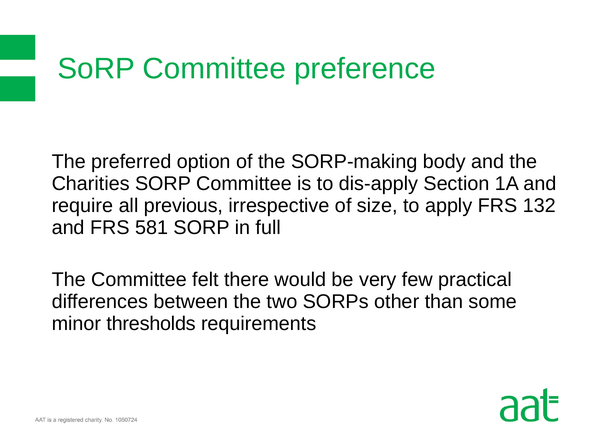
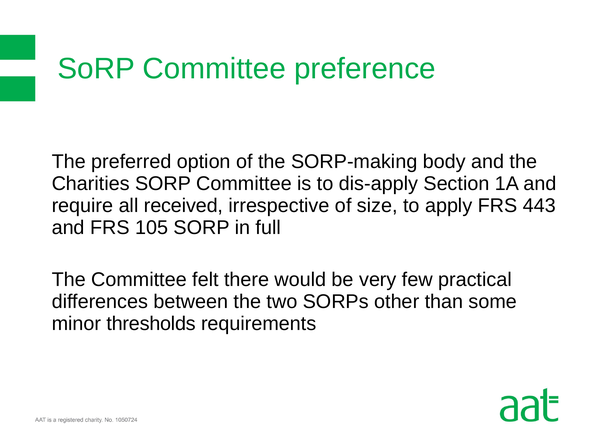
previous: previous -> received (183, 206)
132: 132 -> 443 (539, 206)
581: 581 -> 105 (152, 228)
